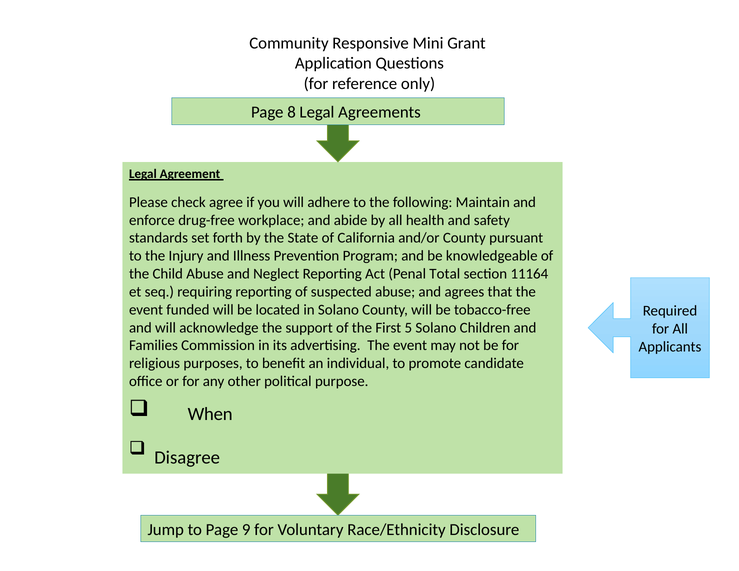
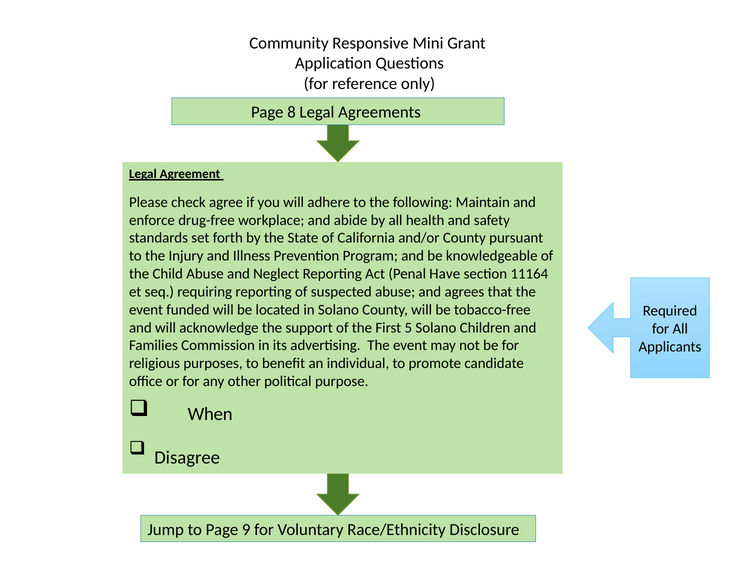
Total: Total -> Have (445, 274)
